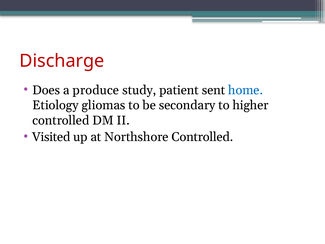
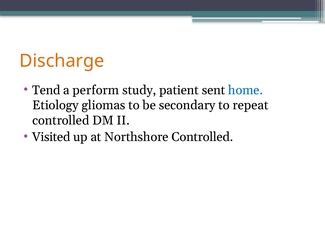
Discharge colour: red -> orange (62, 61)
Does: Does -> Tend (46, 90)
produce: produce -> perform (96, 90)
higher: higher -> repeat (251, 105)
